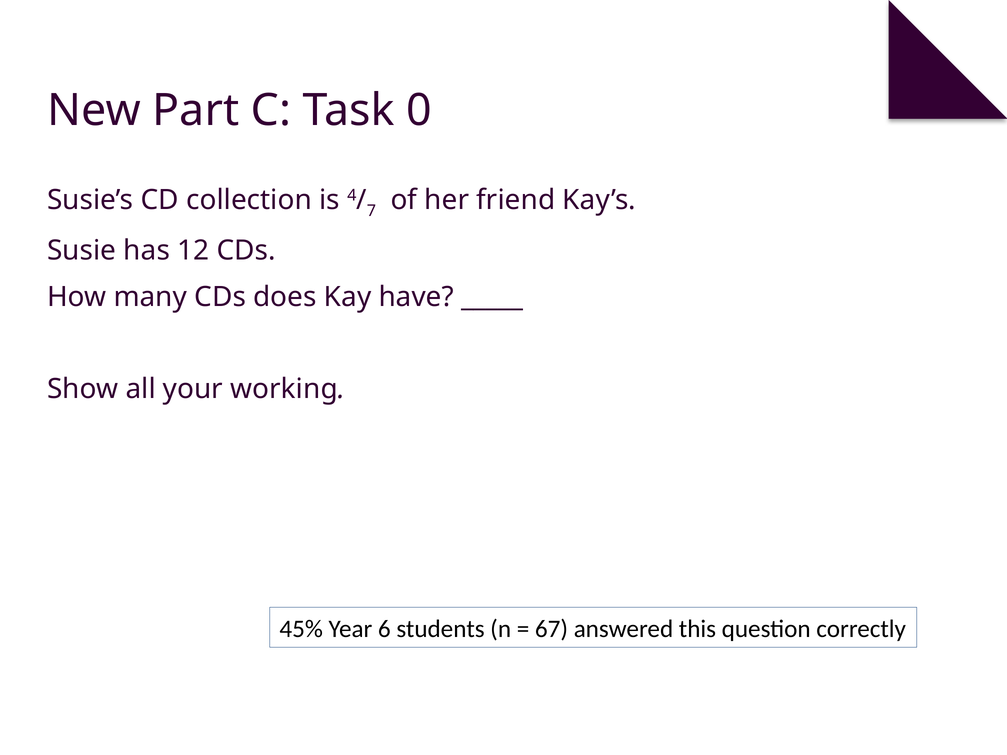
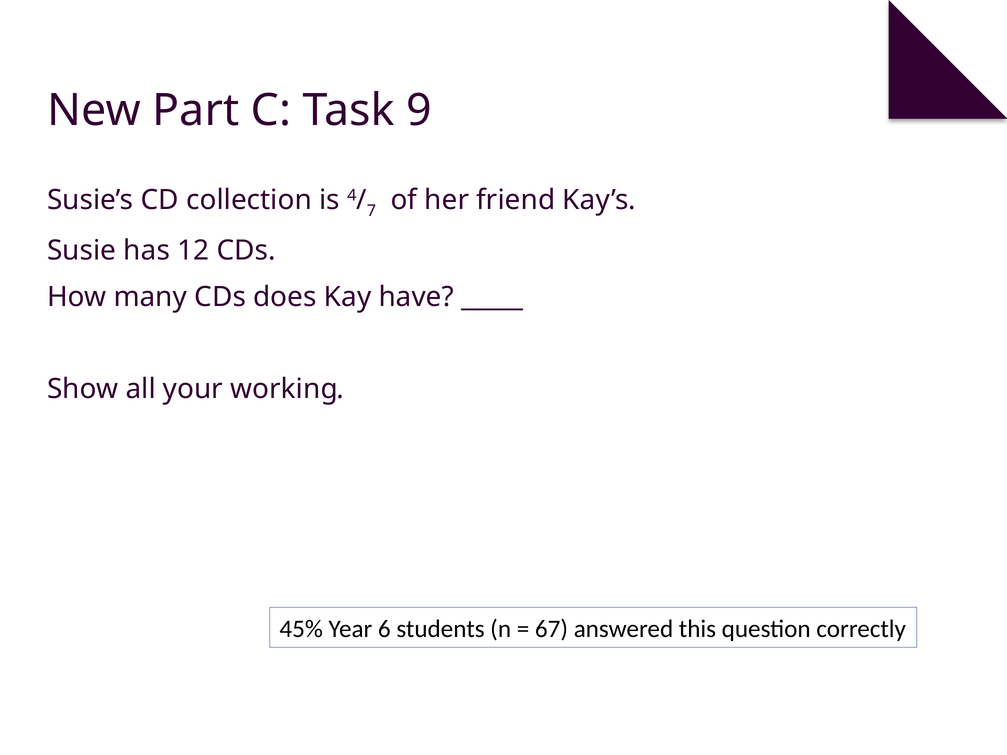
0: 0 -> 9 (419, 111)
